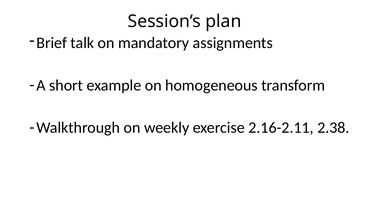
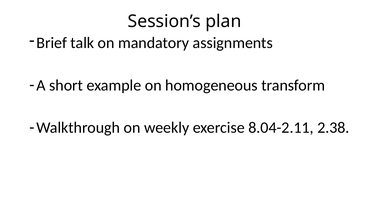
2.16-2.11: 2.16-2.11 -> 8.04-2.11 (281, 128)
